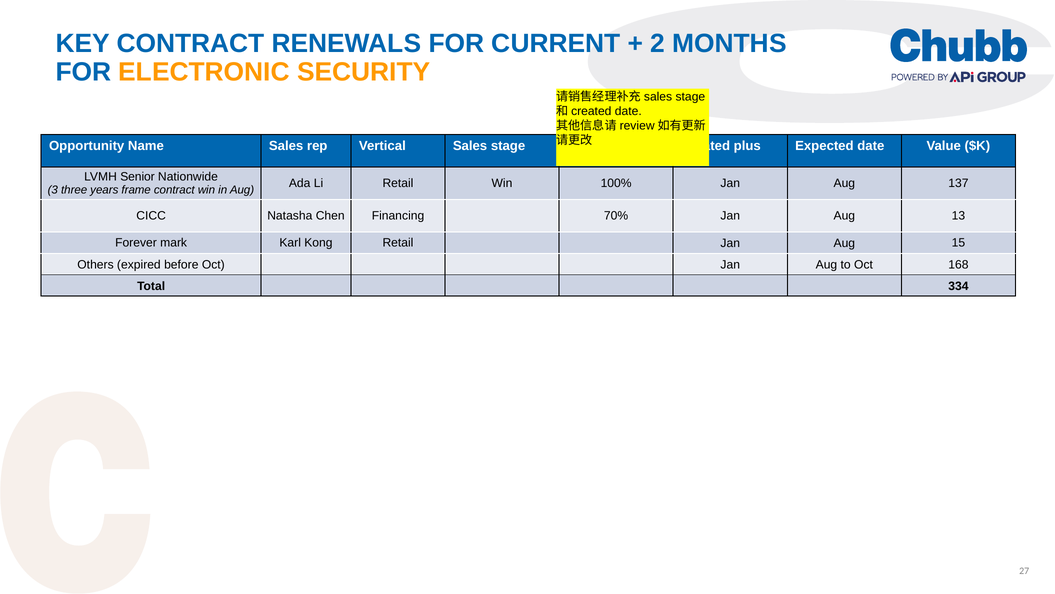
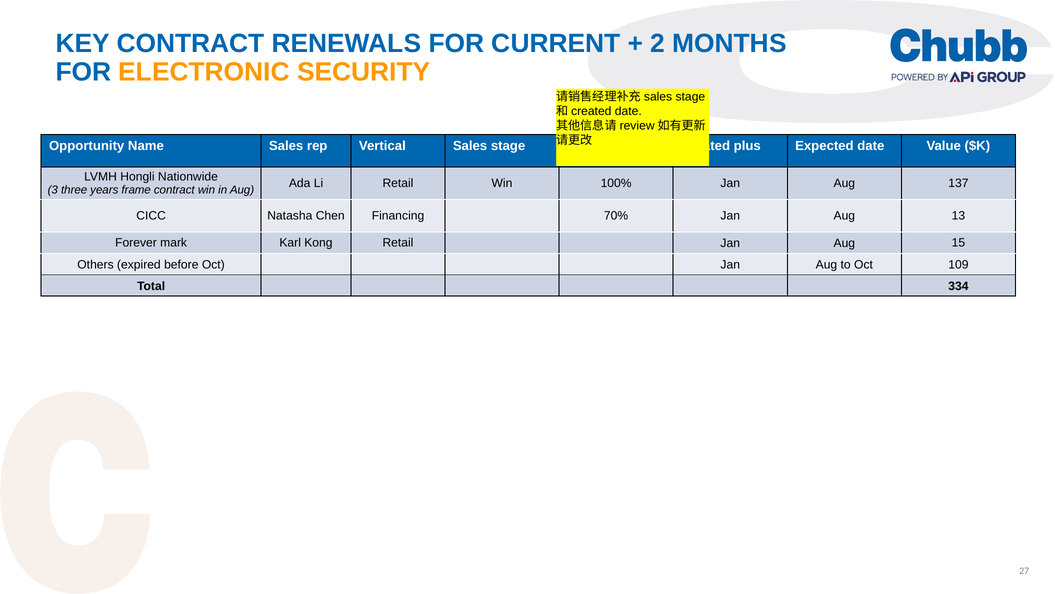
Senior: Senior -> Hongli (137, 177)
168: 168 -> 109 (958, 264)
